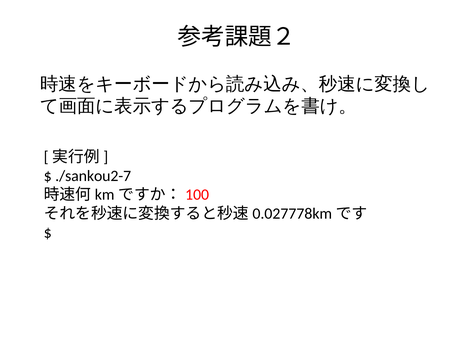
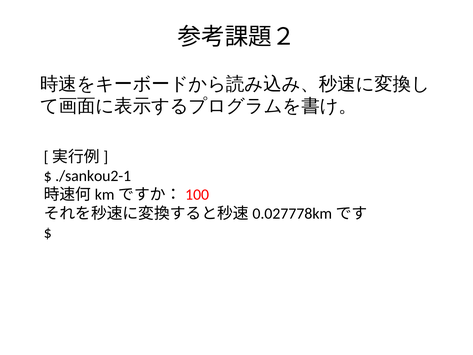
./sankou2-7: ./sankou2-7 -> ./sankou2-1 (93, 176)
